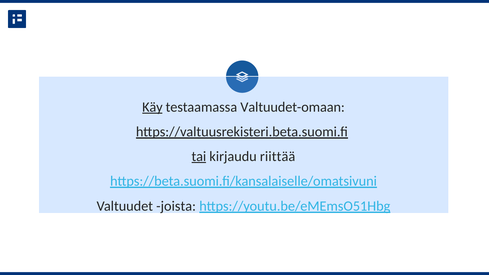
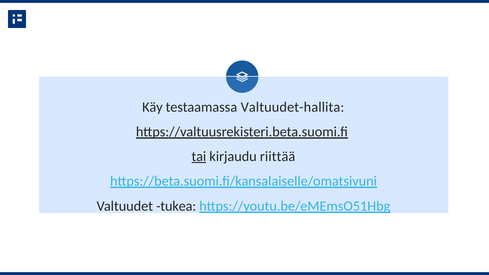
Käy underline: present -> none (152, 107)
Valtuudet-omaan: Valtuudet-omaan -> Valtuudet-hallita (292, 107)
joista: joista -> tukea (176, 206)
